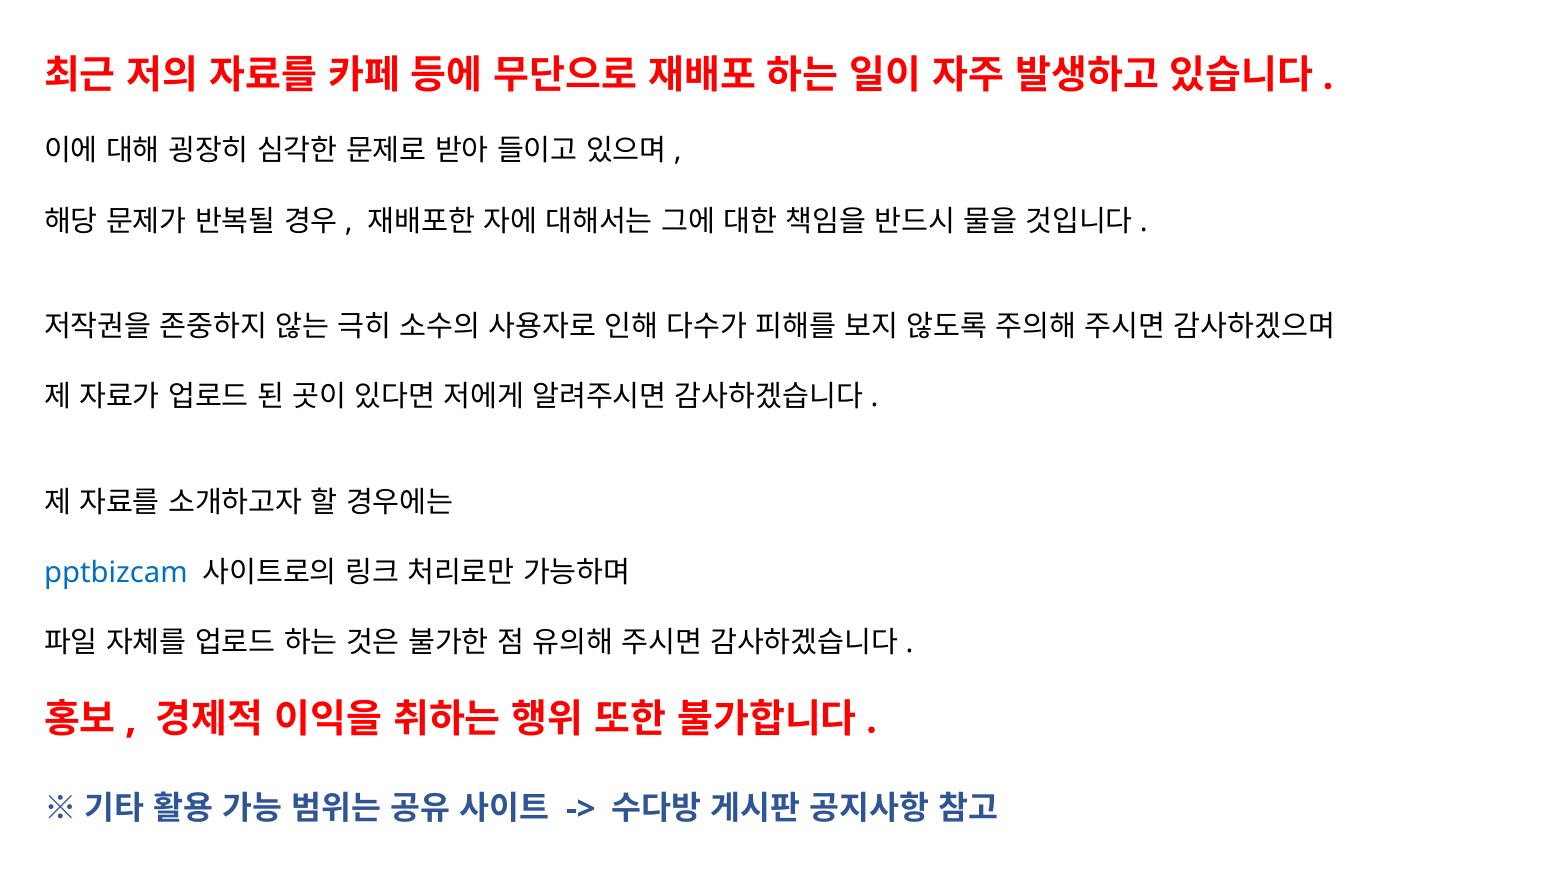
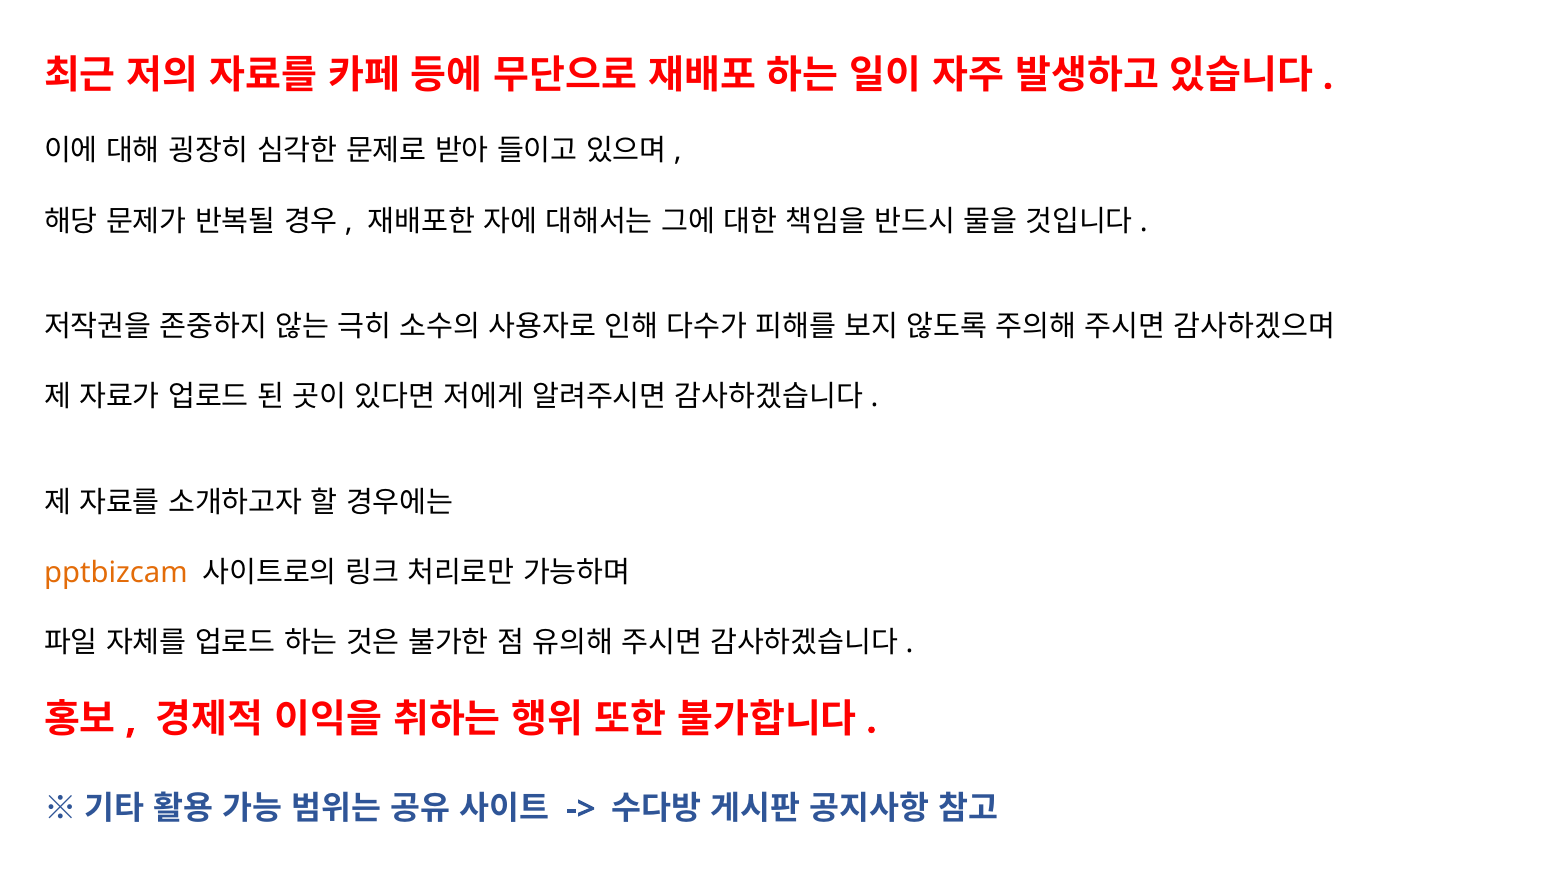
pptbizcam colour: blue -> orange (116, 573)
